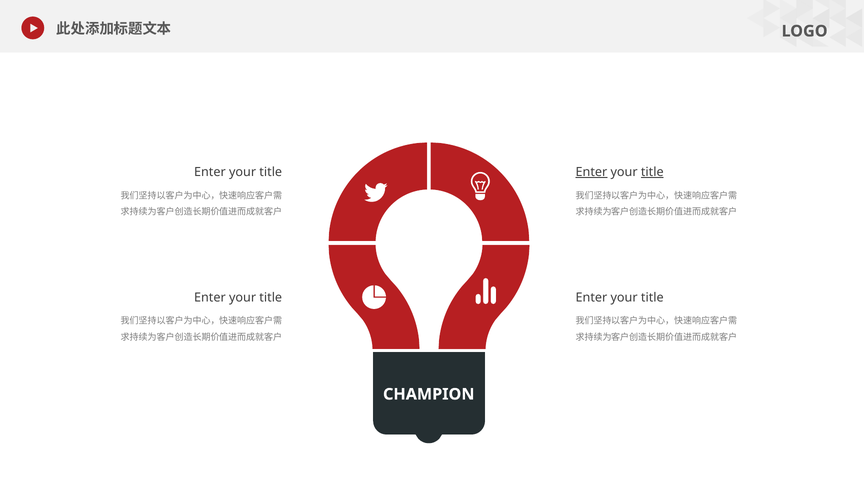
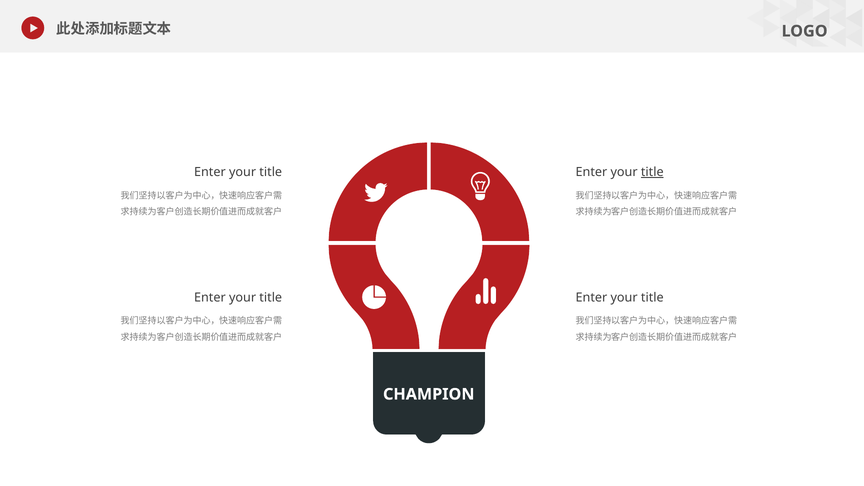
Enter underline: present -> none (591, 172)
